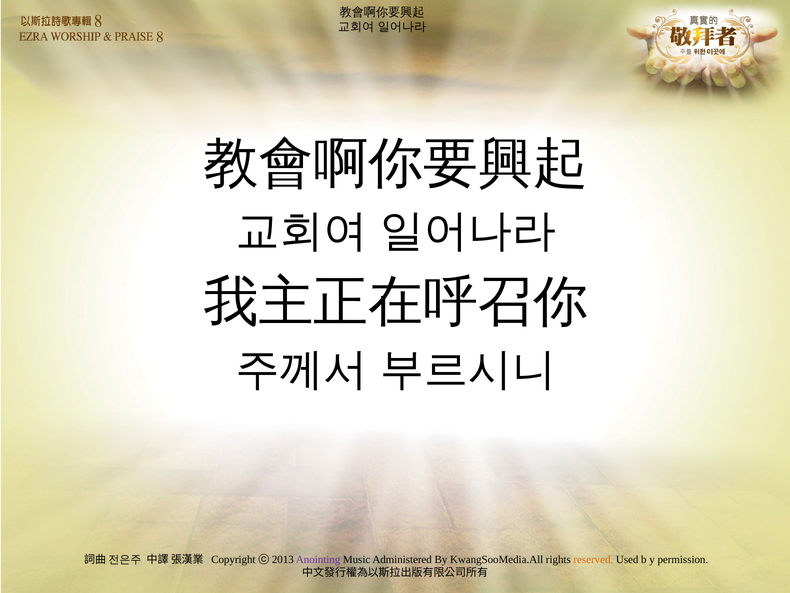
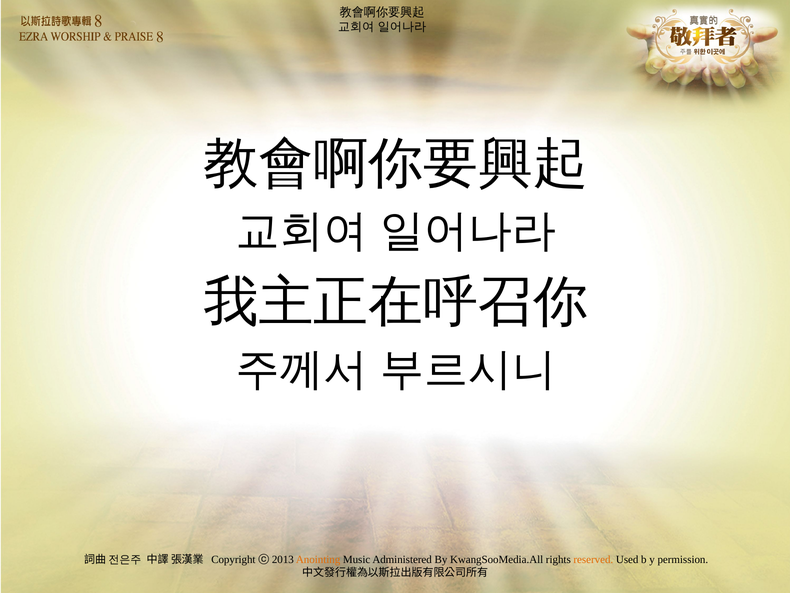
Anointing colour: purple -> orange (318, 559)
